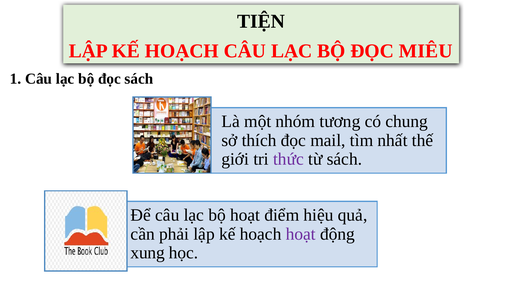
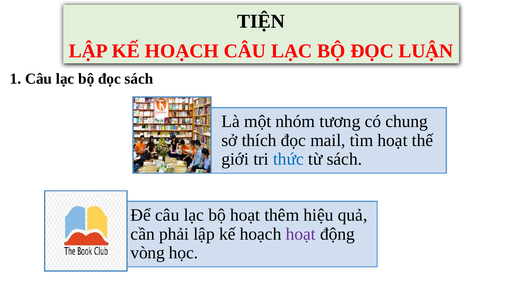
MIÊU: MIÊU -> LUẬN (426, 51)
tìm nhất: nhất -> hoạt (393, 140)
thức colour: purple -> blue (288, 159)
điểm: điểm -> thêm (282, 215)
xung: xung -> vòng (148, 253)
